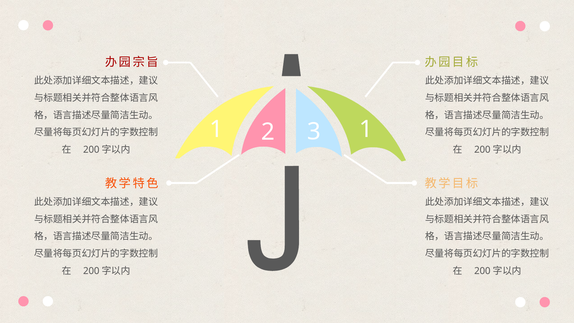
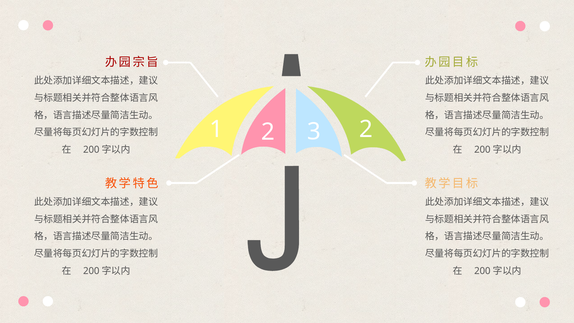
1 1: 1 -> 2 (366, 129)
